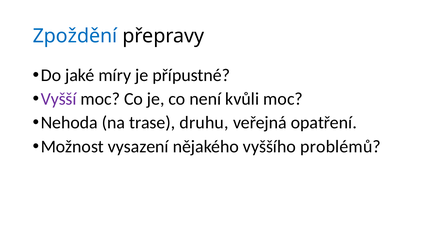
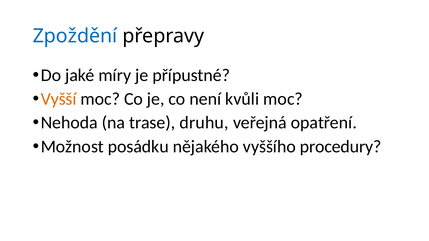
Vyšší colour: purple -> orange (59, 99)
vysazení: vysazení -> posádku (138, 147)
problémů: problémů -> procedury (341, 147)
